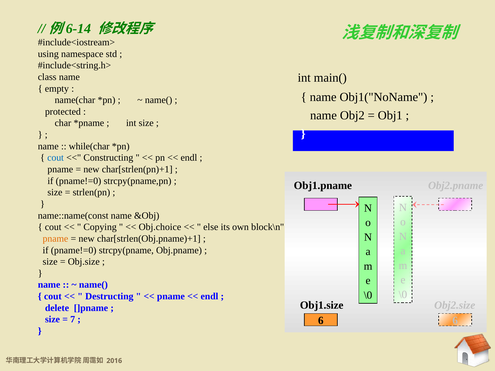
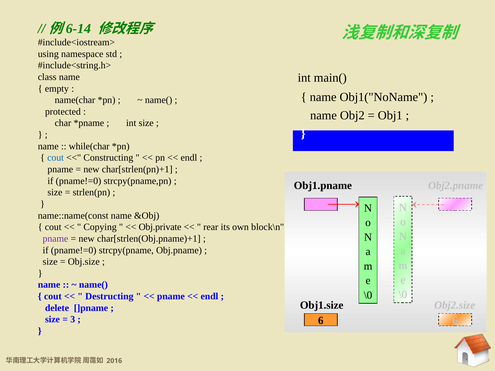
Obj.choice: Obj.choice -> Obj.private (160, 227)
else: else -> rear (211, 227)
pname colour: orange -> purple (55, 239)
7: 7 -> 3 (73, 320)
